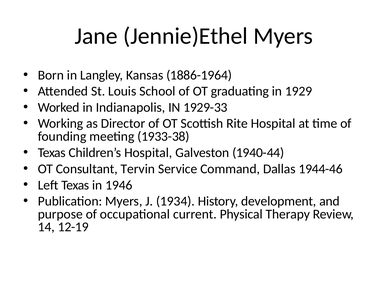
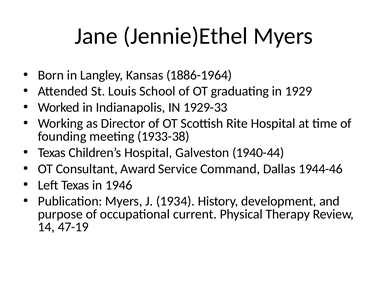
Tervin: Tervin -> Award (138, 169)
12-19: 12-19 -> 47-19 (73, 227)
